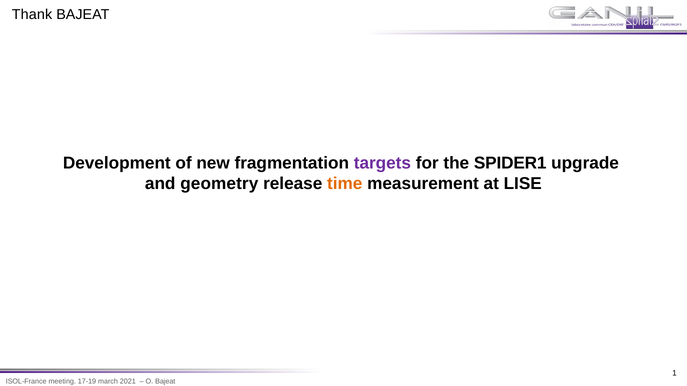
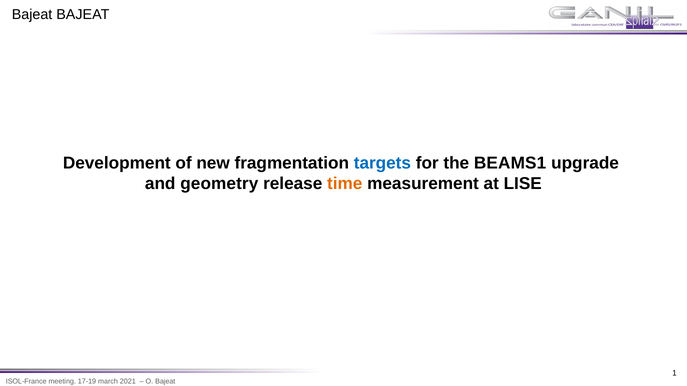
Thank: Thank -> Bajeat (32, 15)
targets colour: purple -> blue (382, 163)
SPIDER1: SPIDER1 -> BEAMS1 (510, 163)
